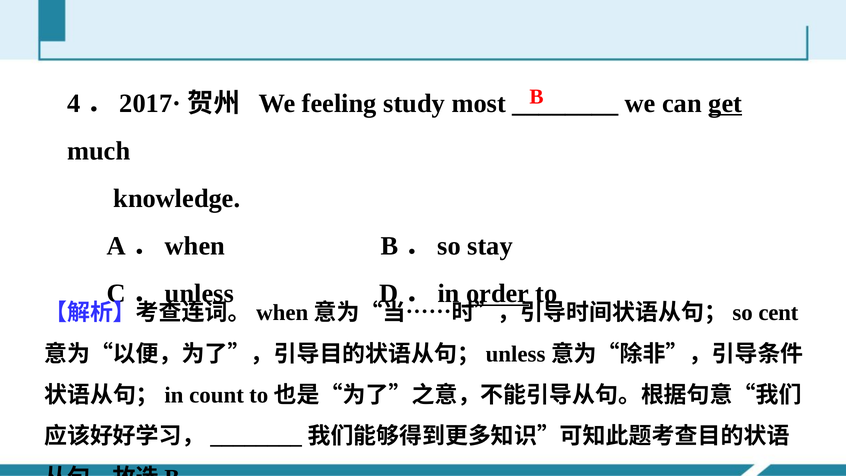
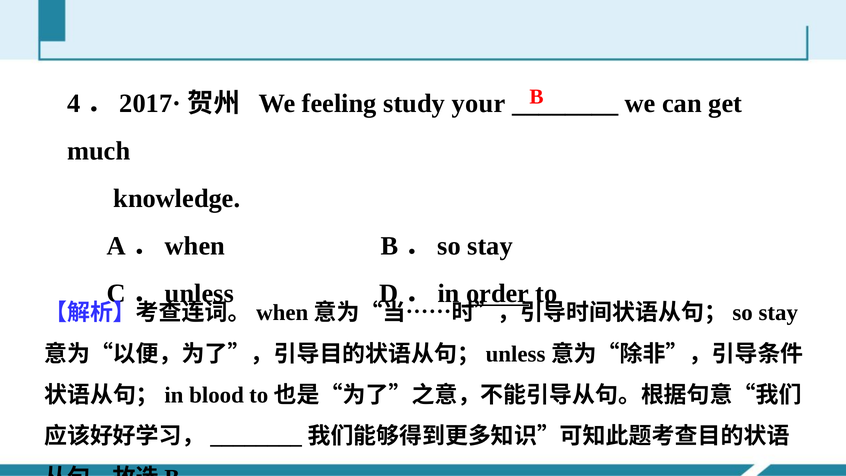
most: most -> your (479, 103)
get underline: present -> none (725, 103)
cent: cent -> stay (778, 313)
count: count -> blood (217, 395)
